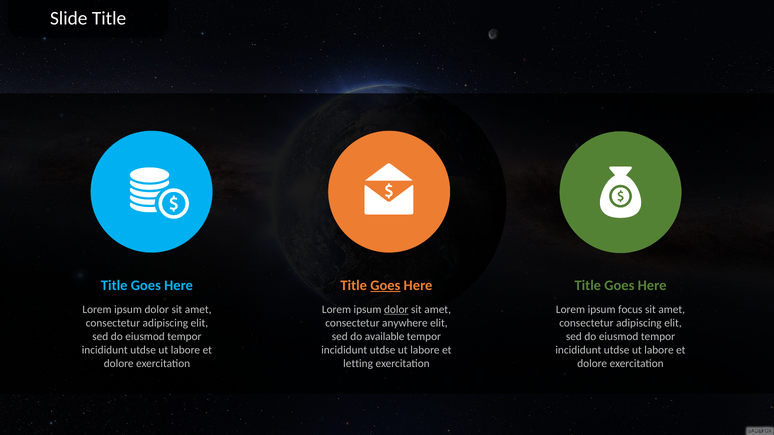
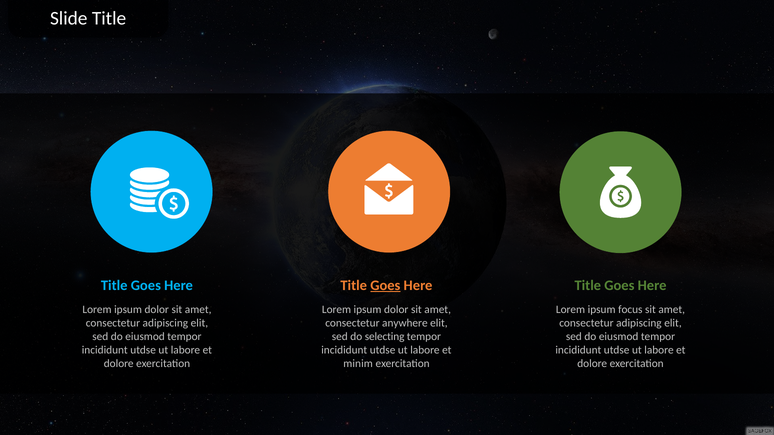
dolor underline: present -> none (396, 310)
available: available -> selecting (385, 337)
letting: letting -> minim (358, 364)
